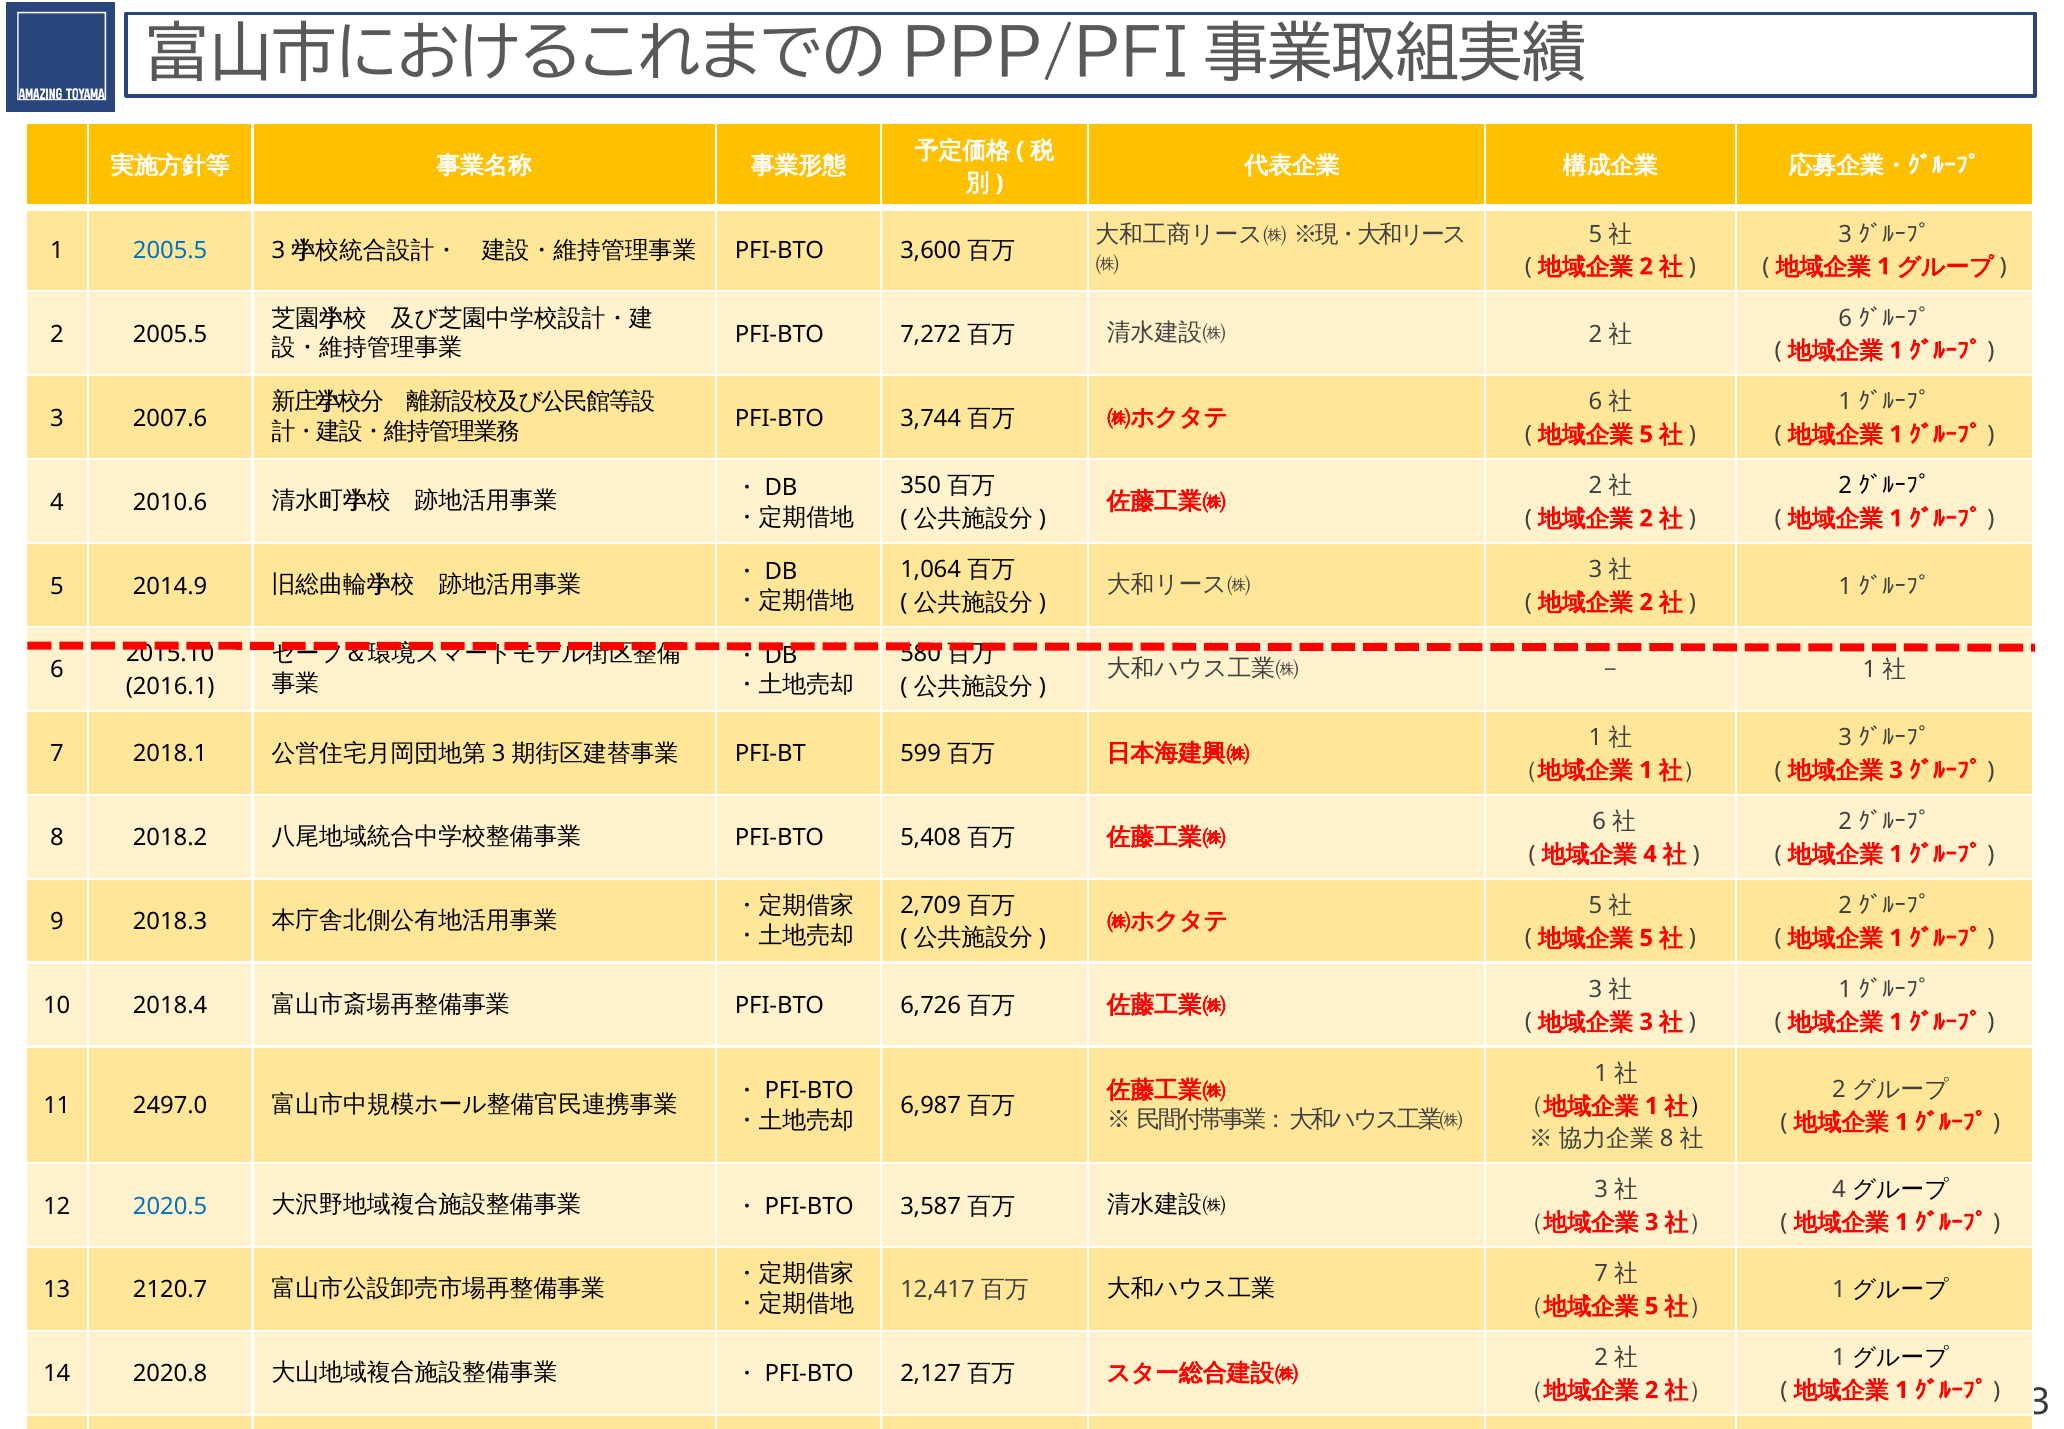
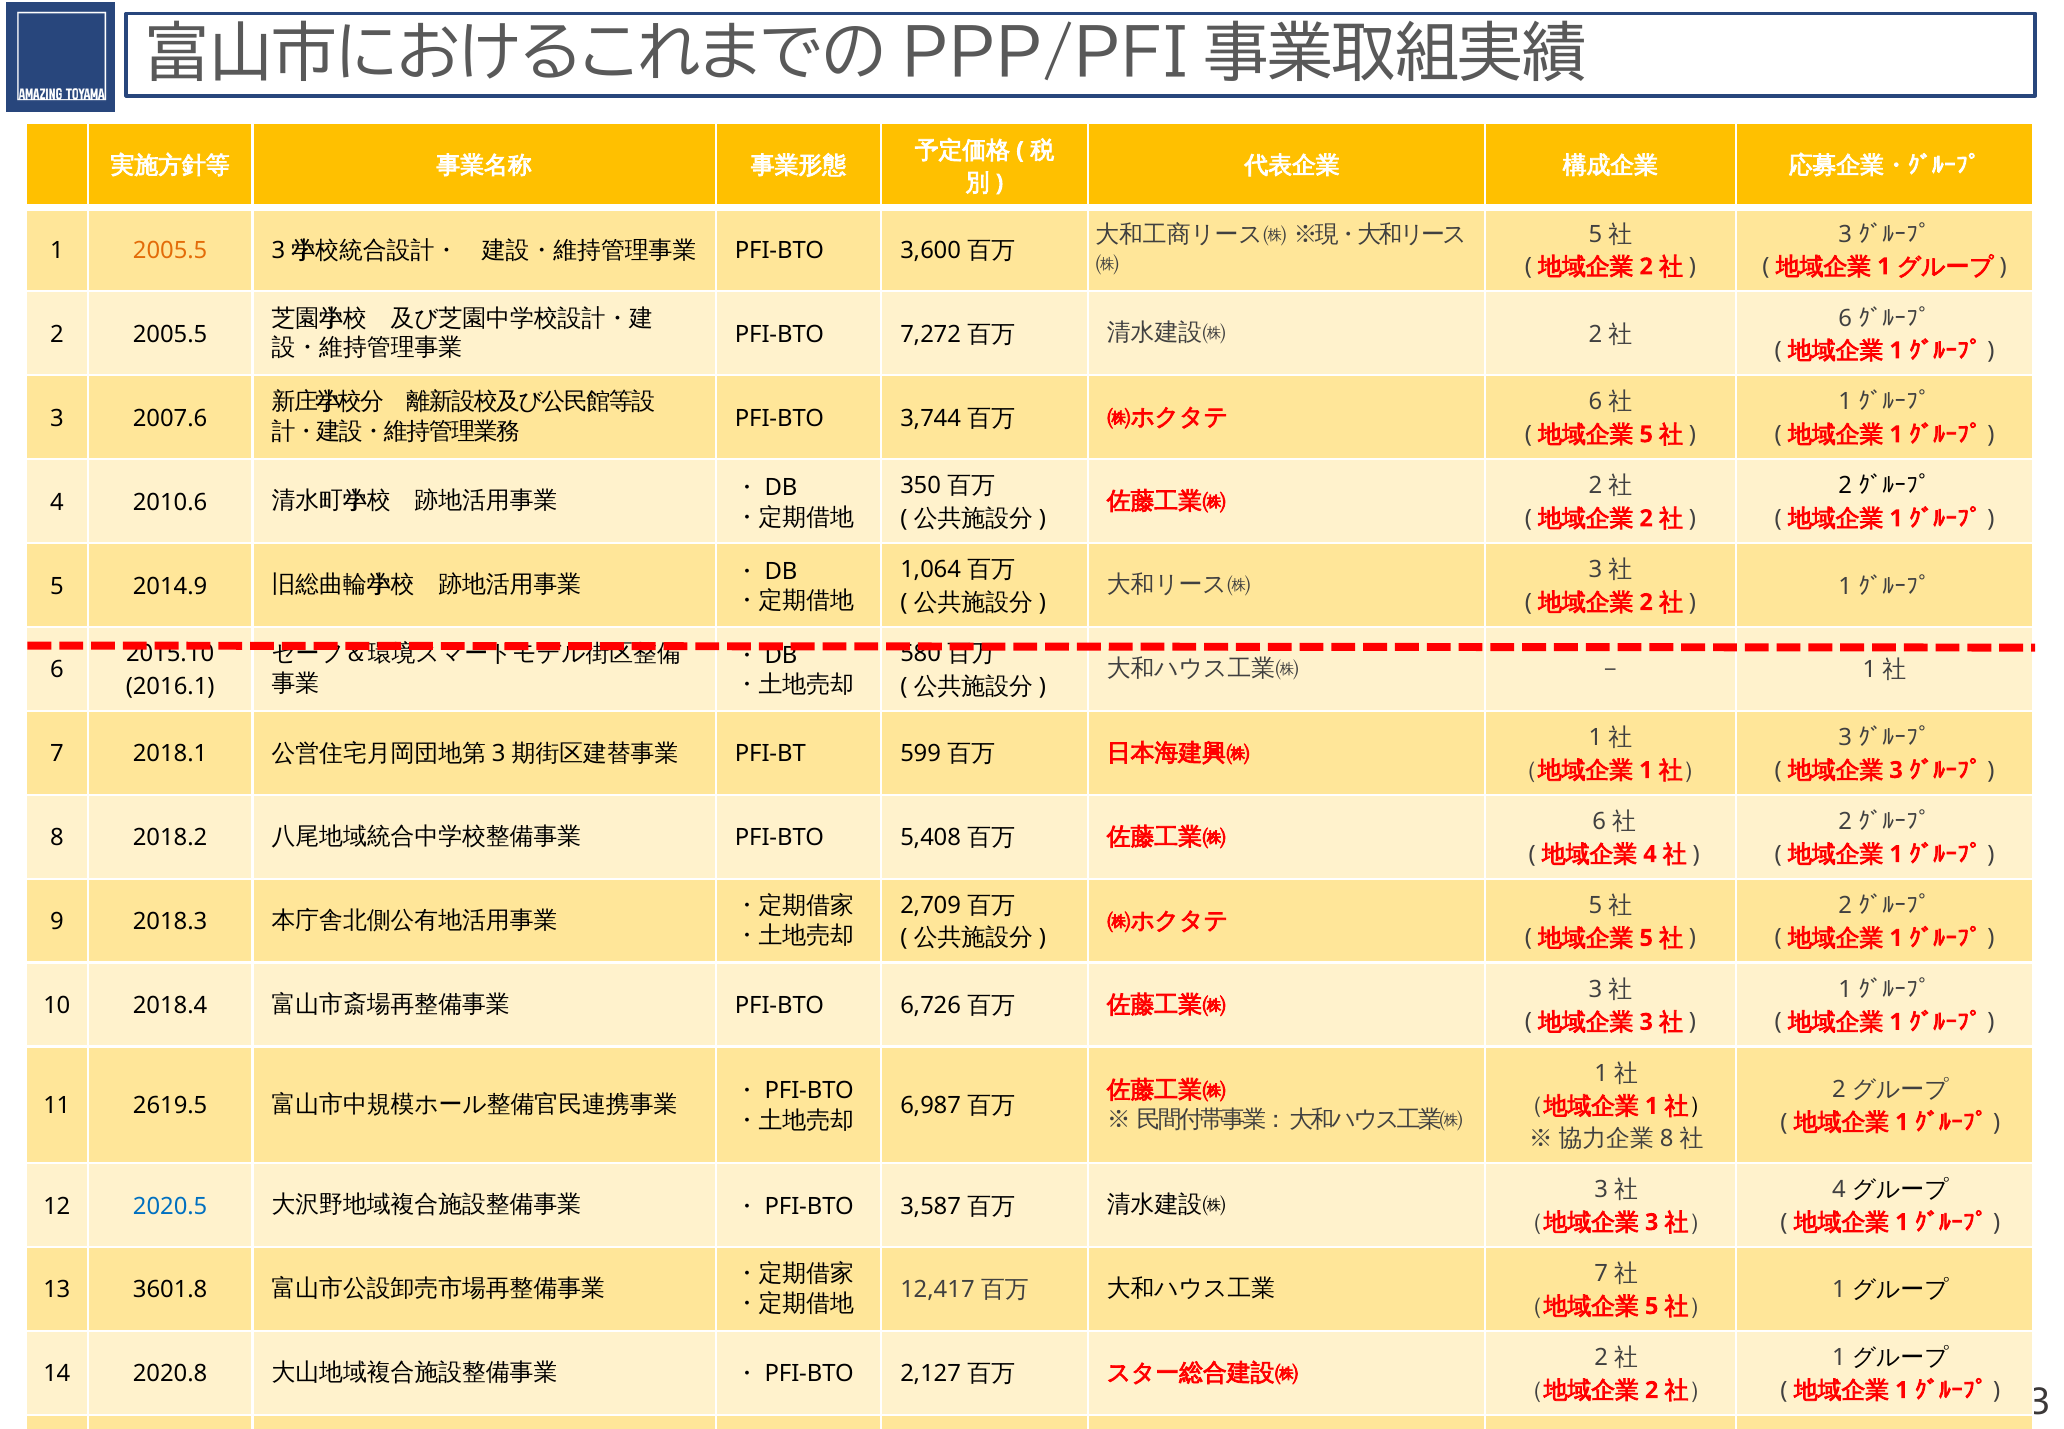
2005.5 colour: blue -> orange (170, 250)
2497.0: 2497.0 -> 2619.5 (170, 1106)
2120.7: 2120.7 -> 3601.8 (170, 1290)
